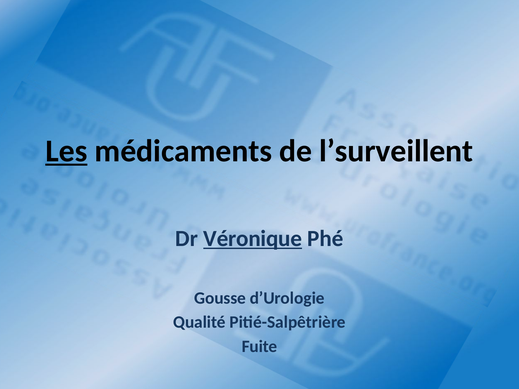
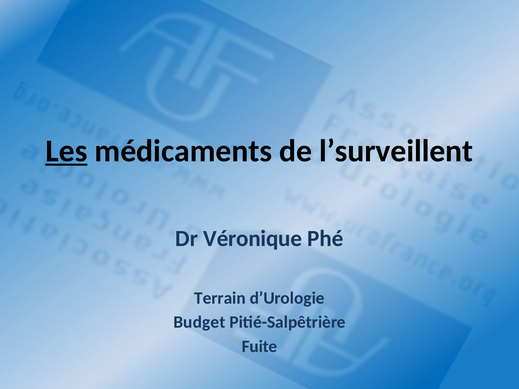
Véronique underline: present -> none (253, 239)
Gousse: Gousse -> Terrain (220, 298)
Qualité: Qualité -> Budget (199, 322)
